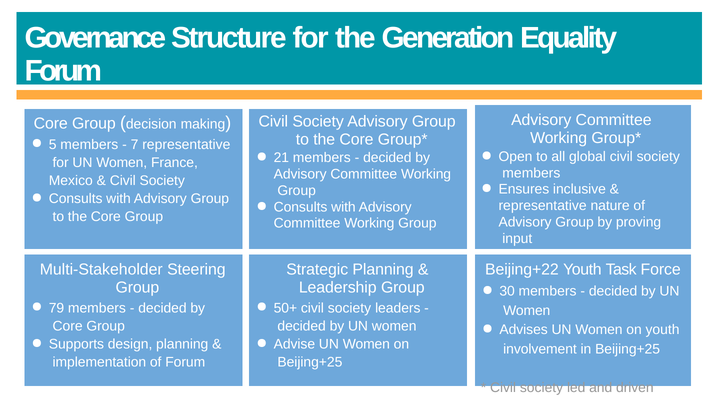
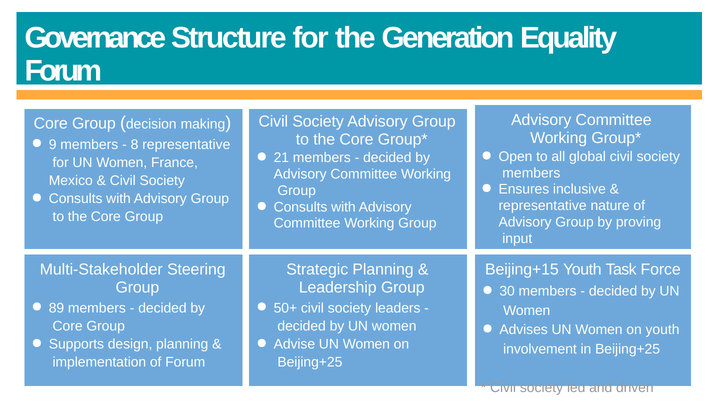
5: 5 -> 9 (53, 144)
7: 7 -> 8 (135, 144)
Beijing+22: Beijing+22 -> Beijing+15 (522, 269)
79: 79 -> 89 (57, 308)
